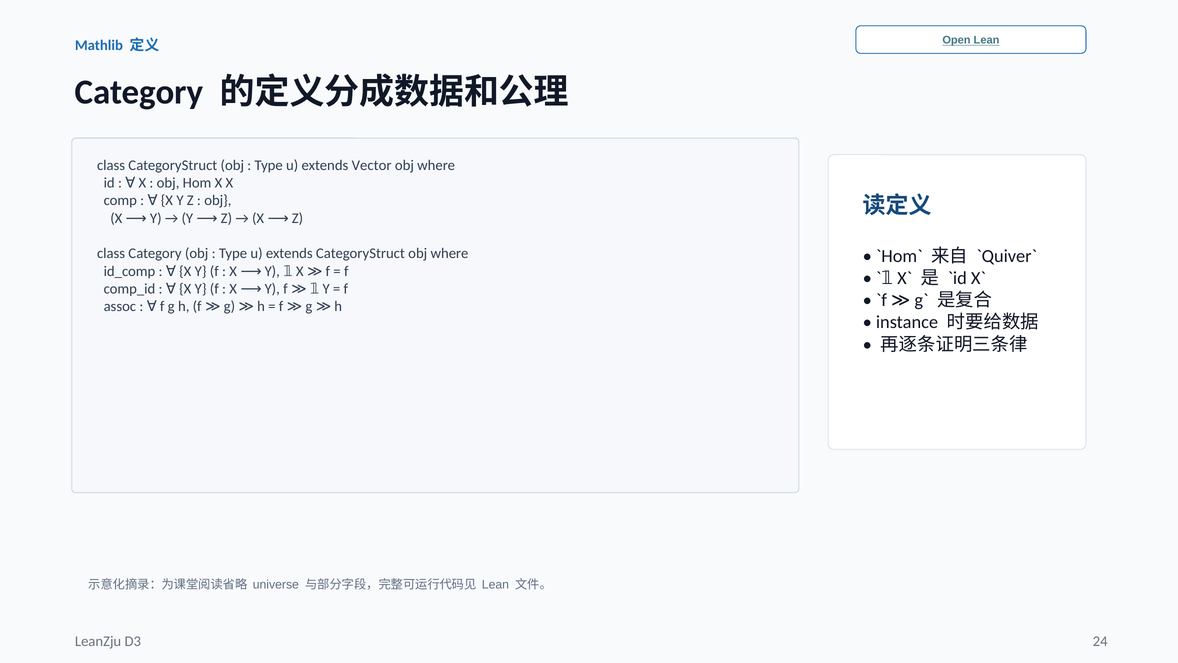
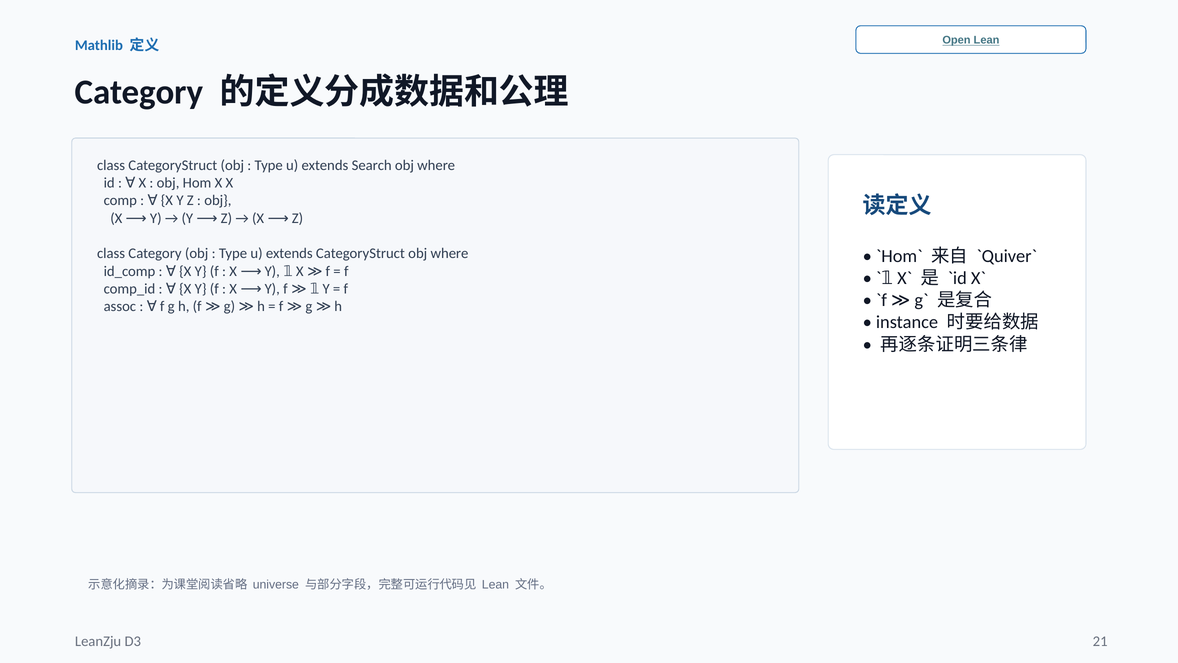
Vector: Vector -> Search (372, 165)
24: 24 -> 21 (1100, 641)
